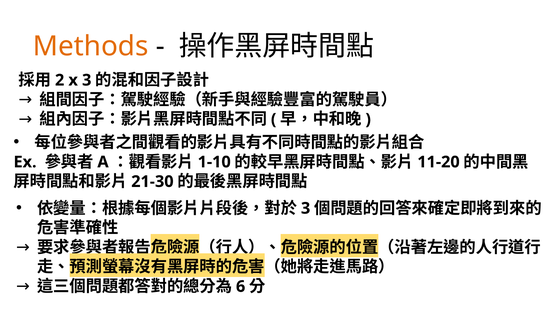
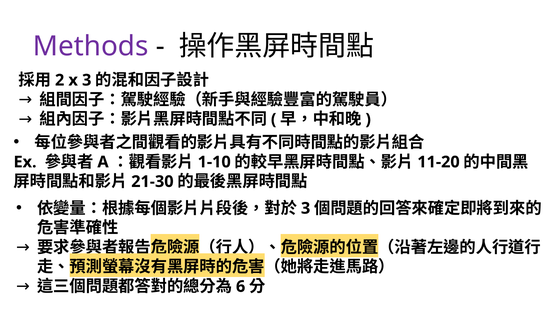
Methods colour: orange -> purple (91, 46)
